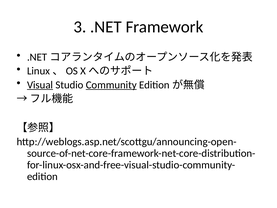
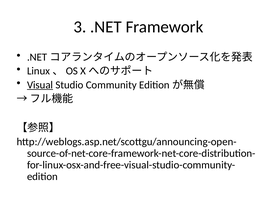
Community underline: present -> none (111, 85)
